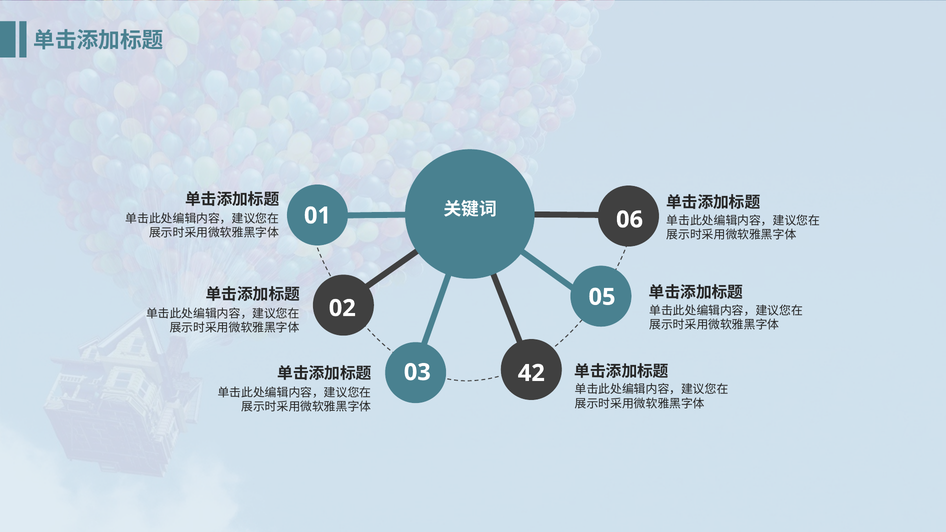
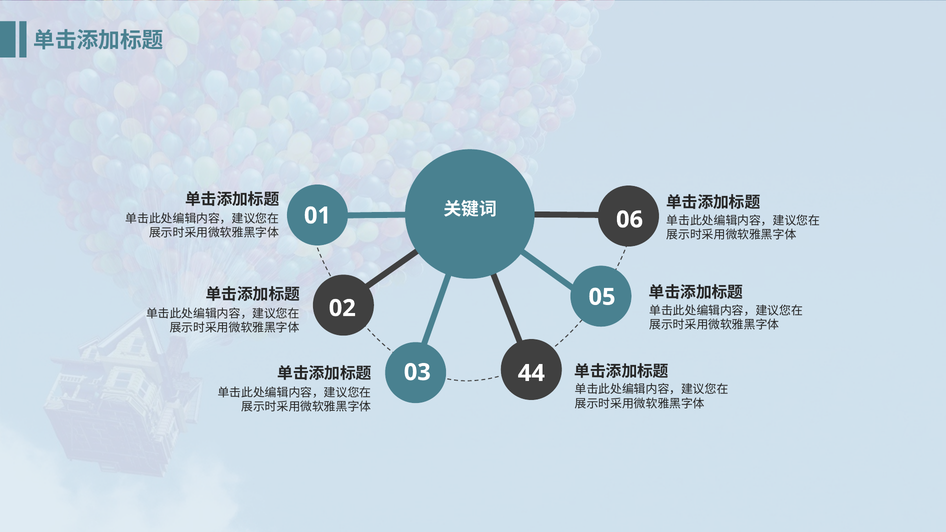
42: 42 -> 44 (531, 373)
